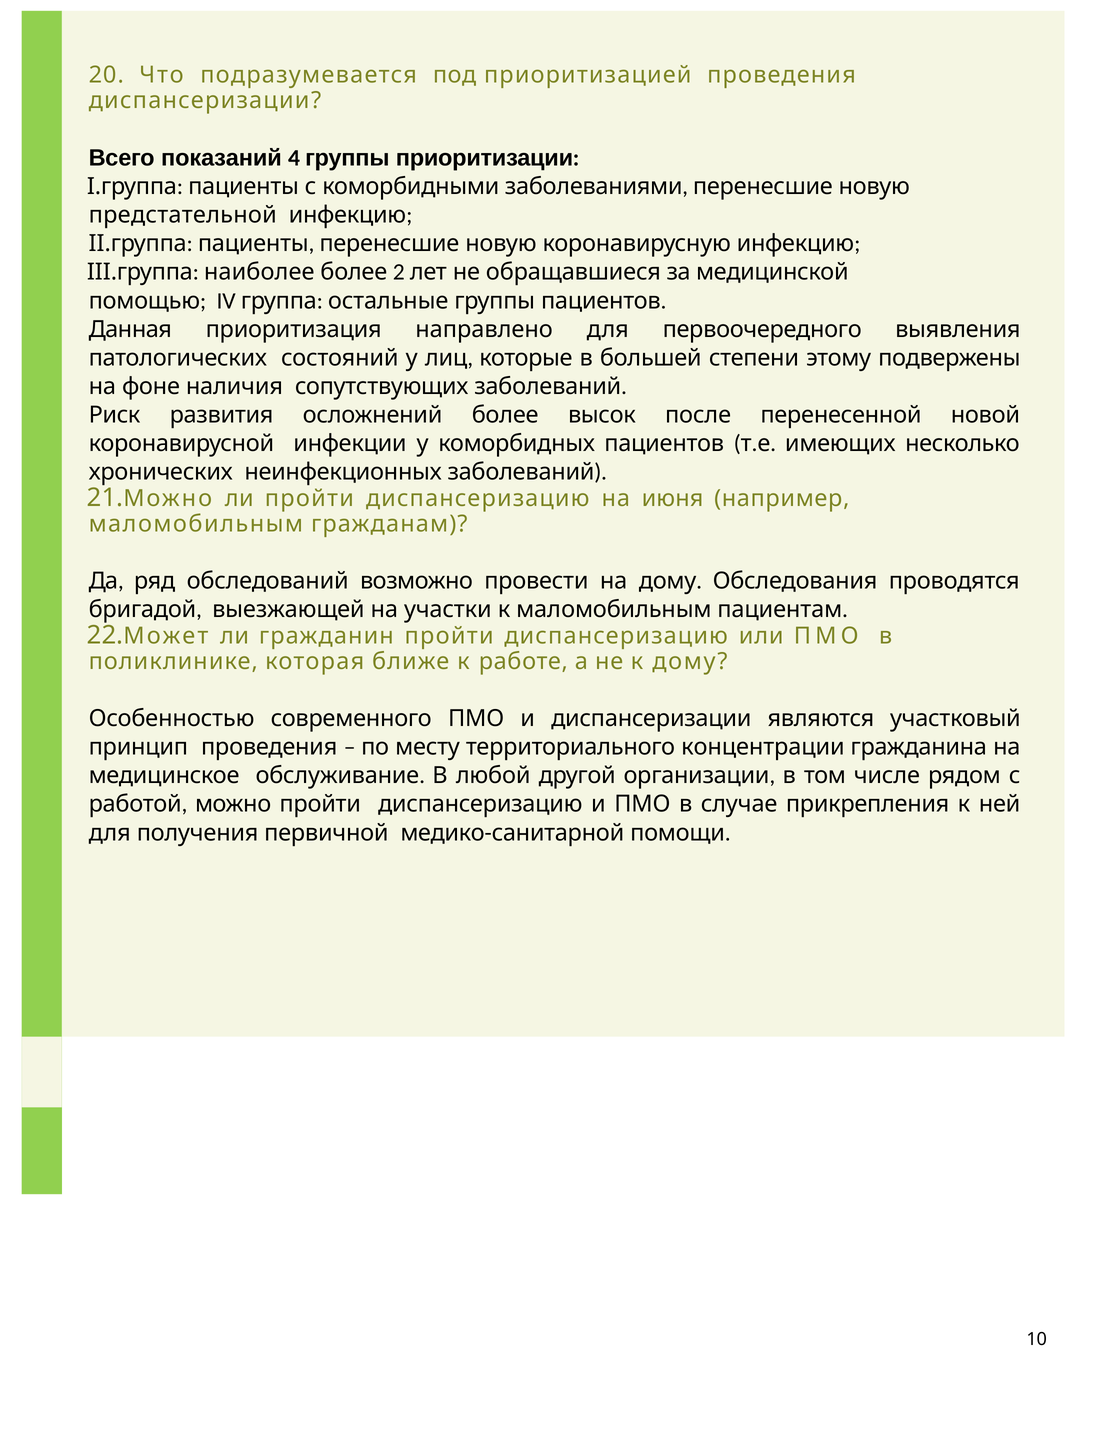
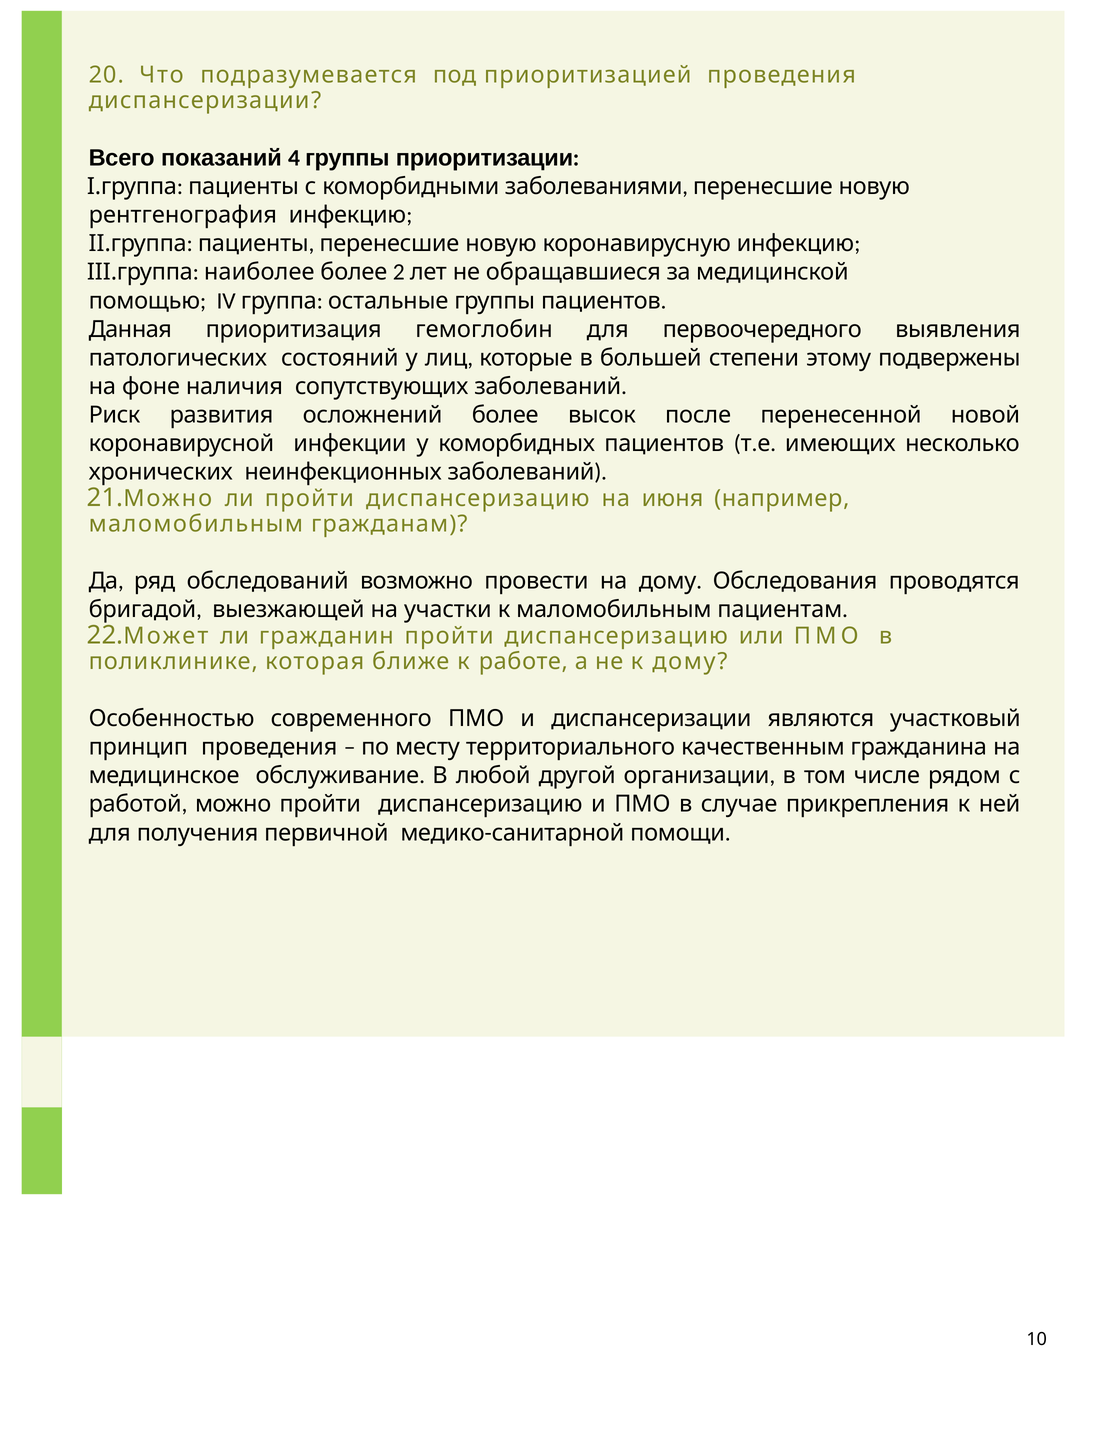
предстательной: предстательной -> рентгенография (183, 215)
направлено: направлено -> гемоглобин (484, 329)
концентрации: концентрации -> качественным (763, 748)
